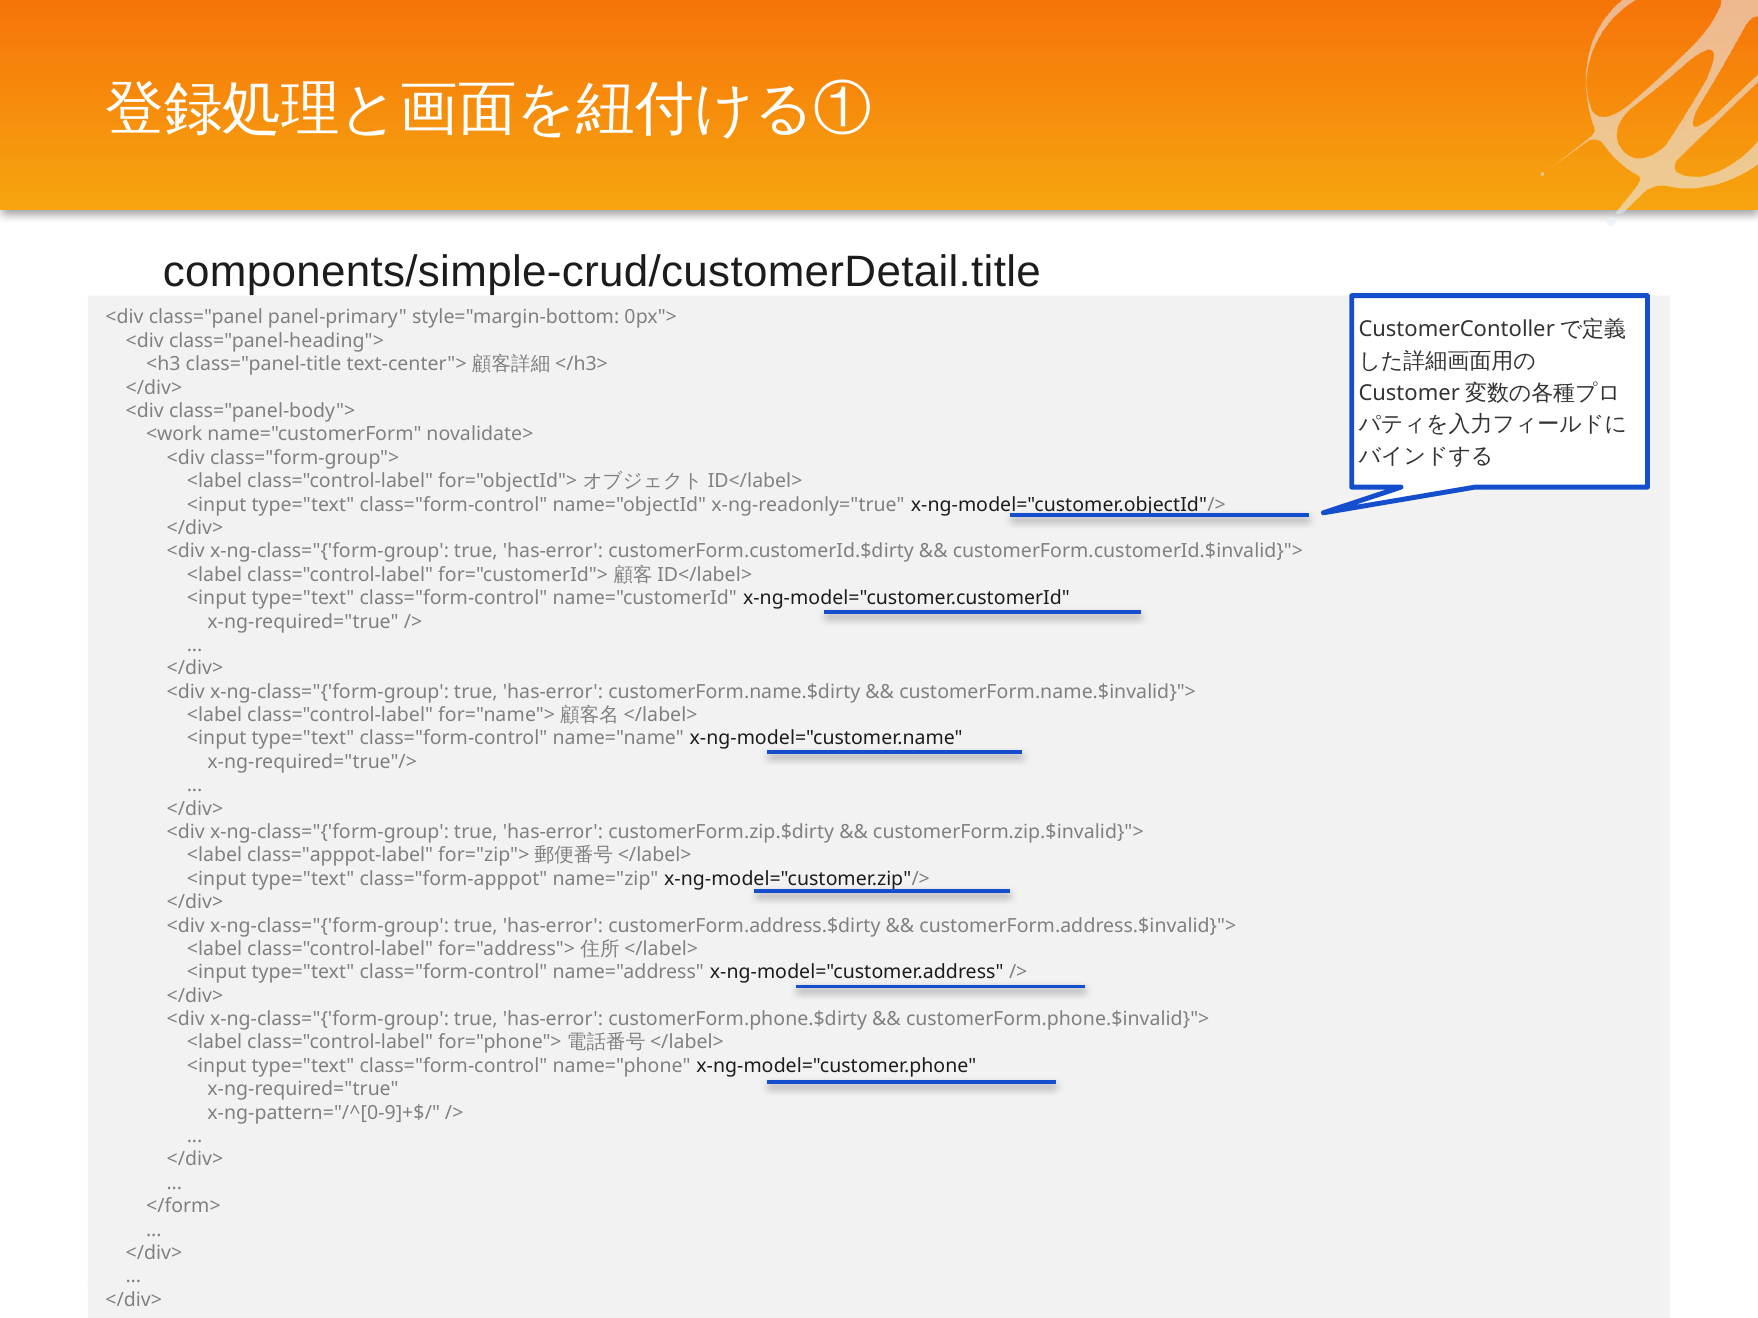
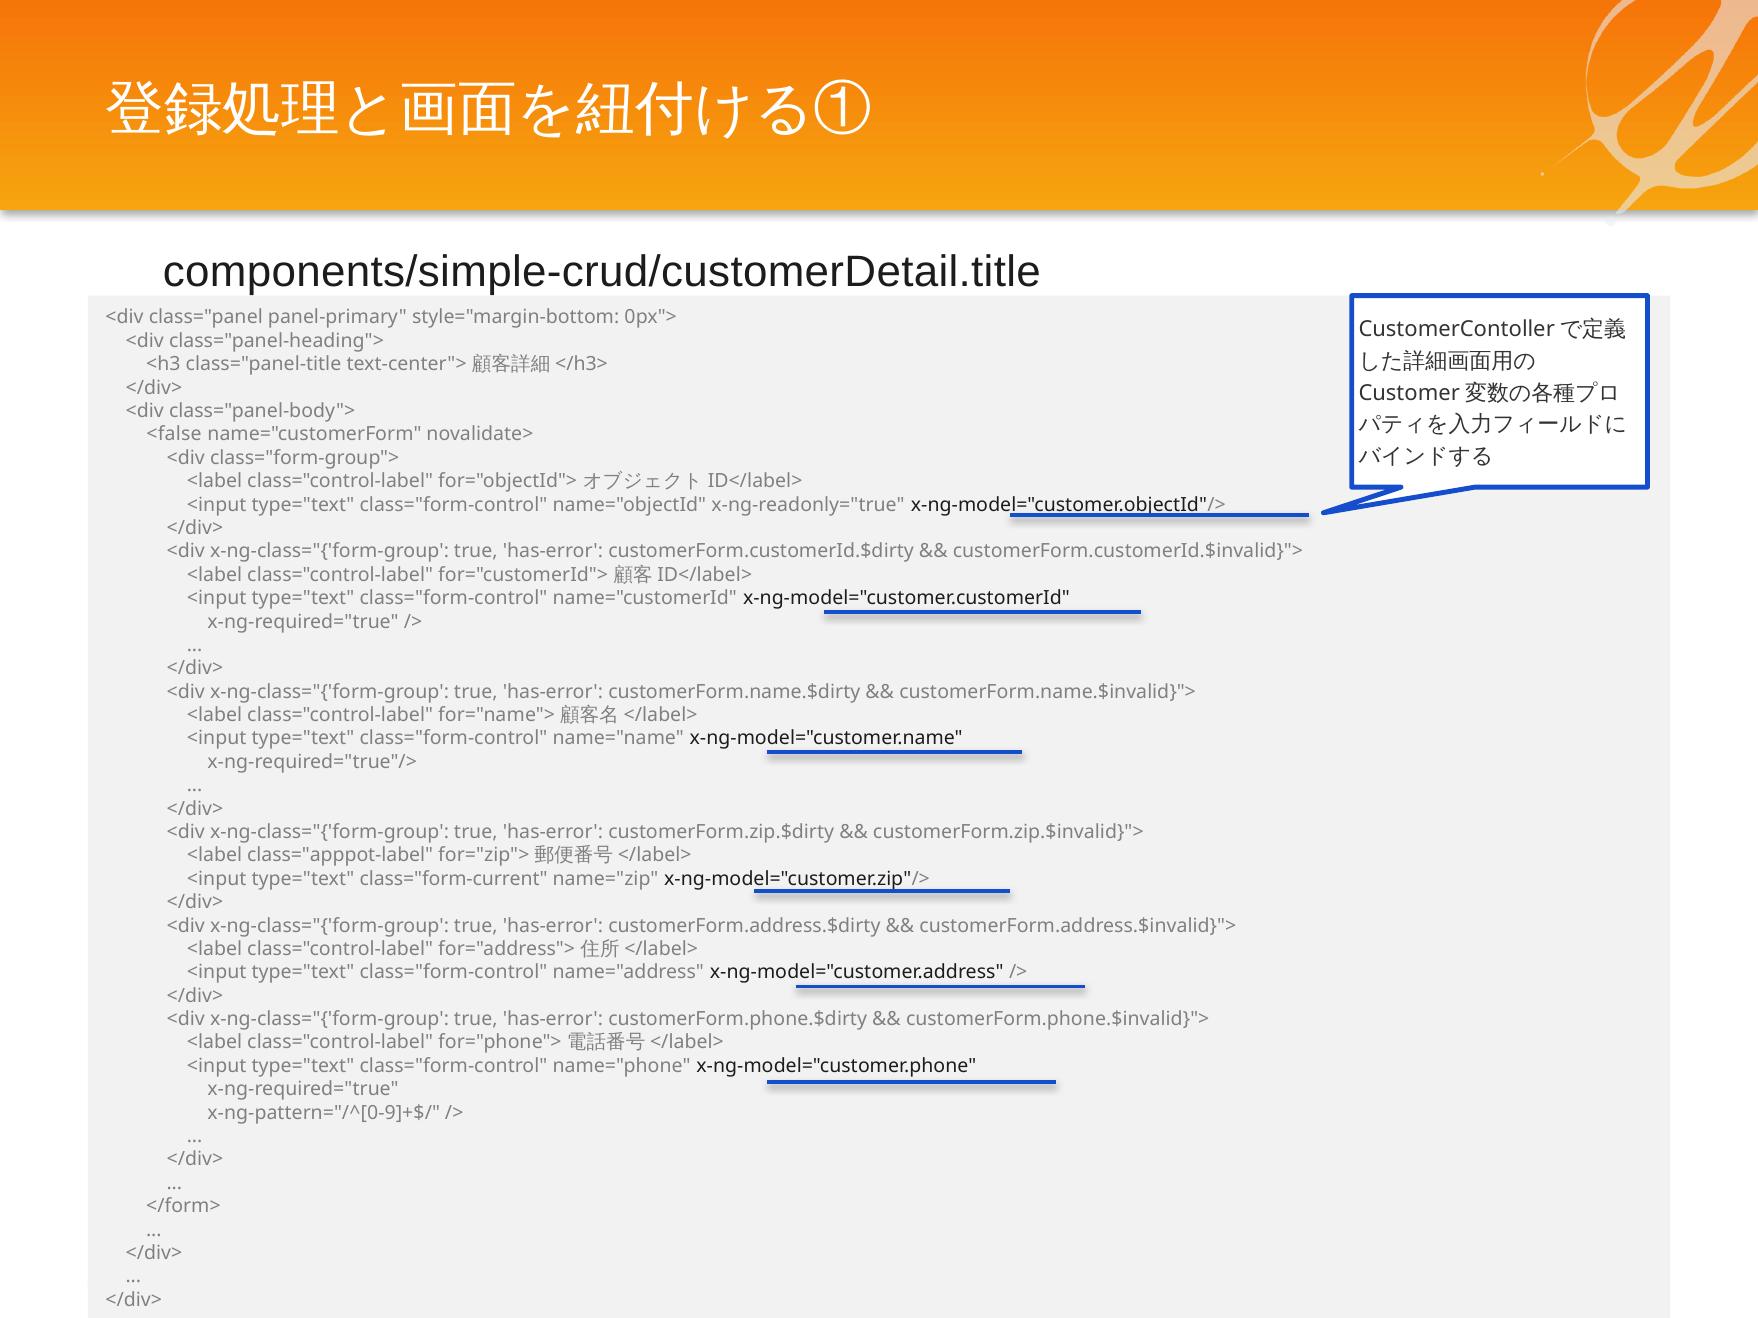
<work: <work -> <false (174, 435)
class="form-apppot: class="form-apppot -> class="form-current (454, 879)
